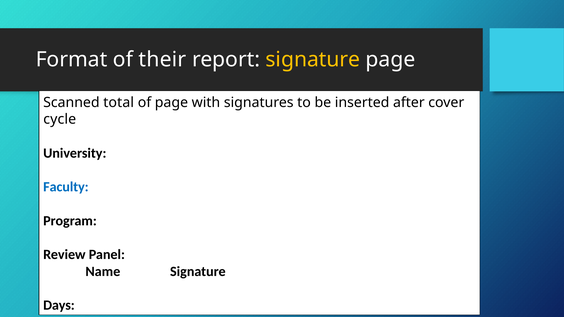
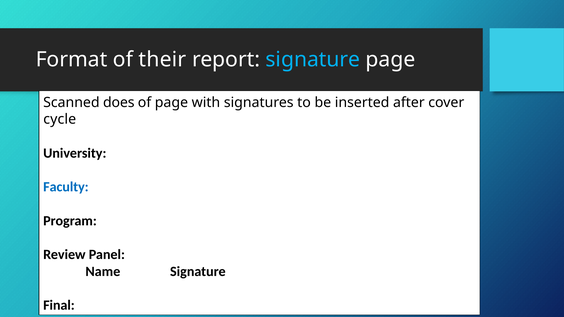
signature colour: yellow -> light blue (313, 60)
total: total -> does (119, 102)
Days: Days -> Final (59, 306)
